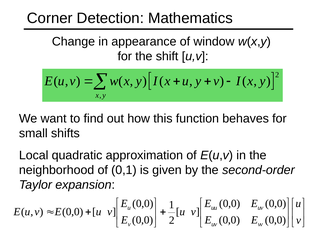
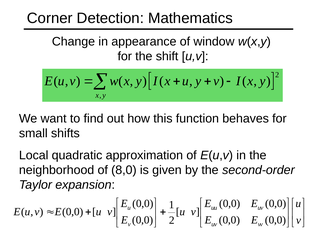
0,1: 0,1 -> 8,0 (124, 170)
